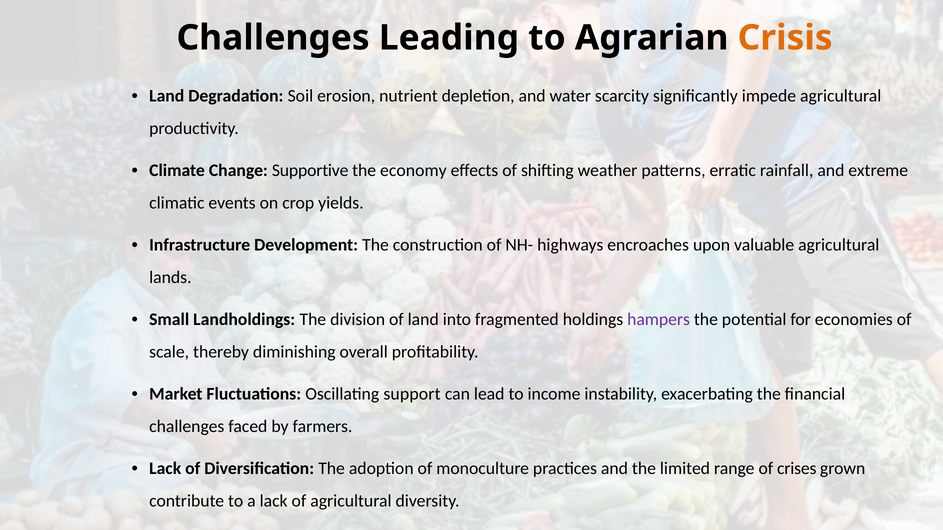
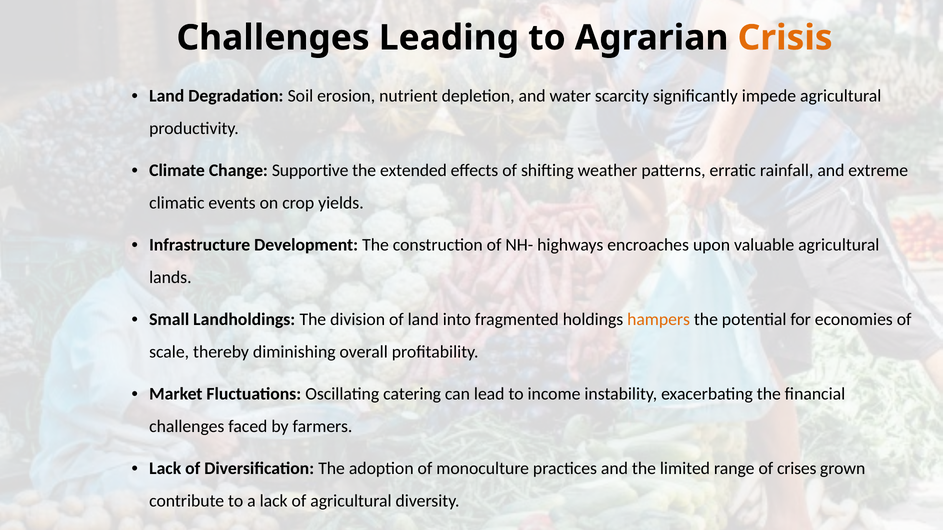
economy: economy -> extended (413, 171)
hampers colour: purple -> orange (659, 320)
support: support -> catering (412, 394)
